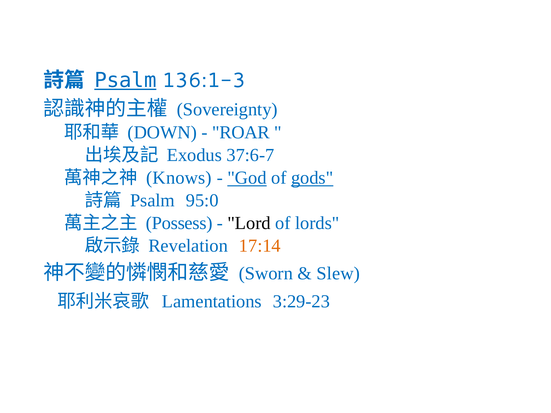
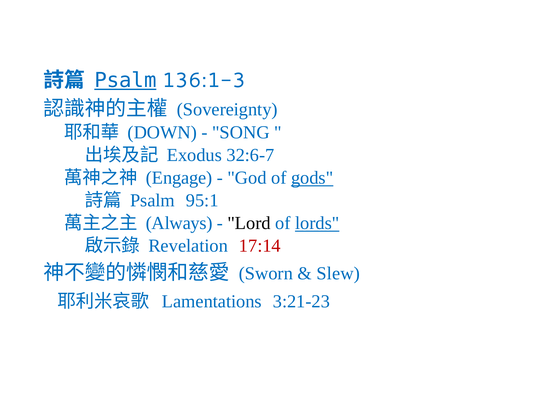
ROAR: ROAR -> SONG (241, 133)
37:6-7: 37:6-7 -> 32:6-7 (250, 155)
Knows: Knows -> Engage (179, 178)
God underline: present -> none (247, 178)
95:0: 95:0 -> 95:1 (202, 201)
Possess: Possess -> Always (179, 223)
lords underline: none -> present (317, 223)
17:14 colour: orange -> red (260, 246)
3:29-23: 3:29-23 -> 3:21-23 (301, 302)
